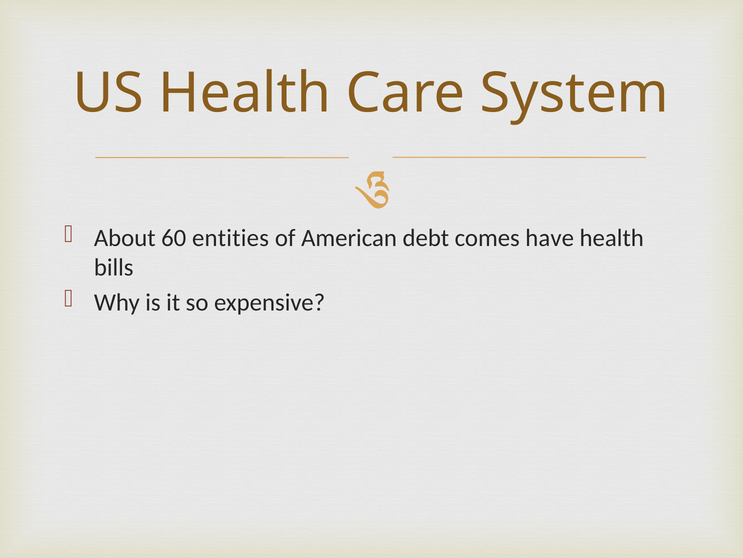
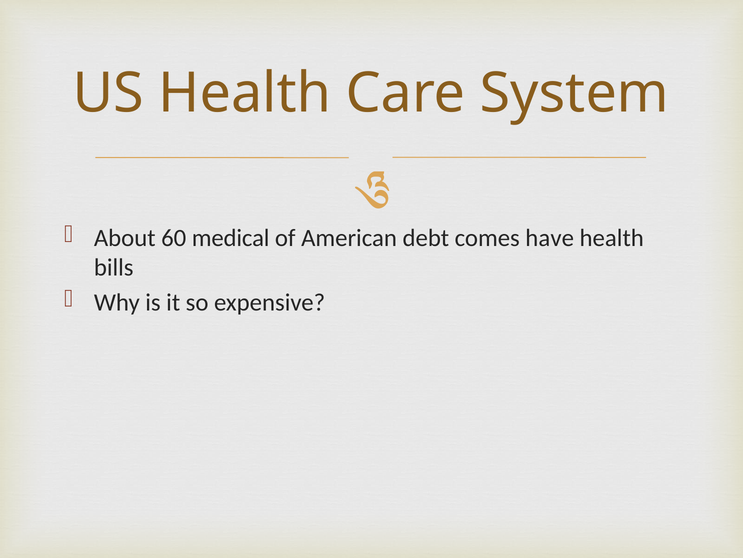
entities: entities -> medical (231, 238)
